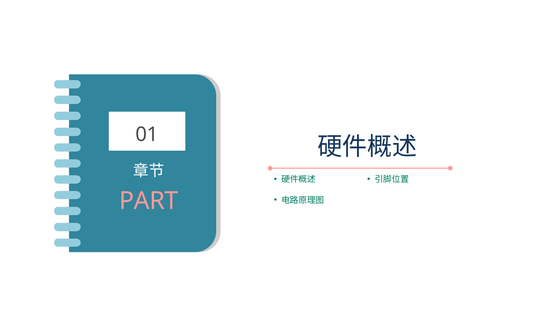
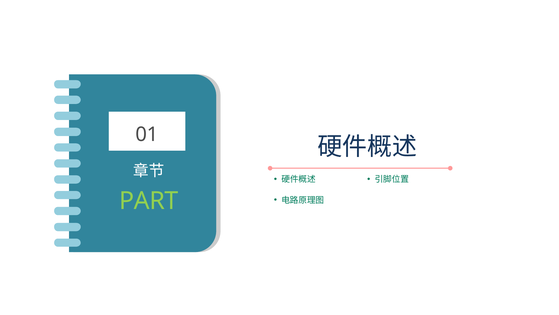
PART colour: pink -> light green (149, 200)
